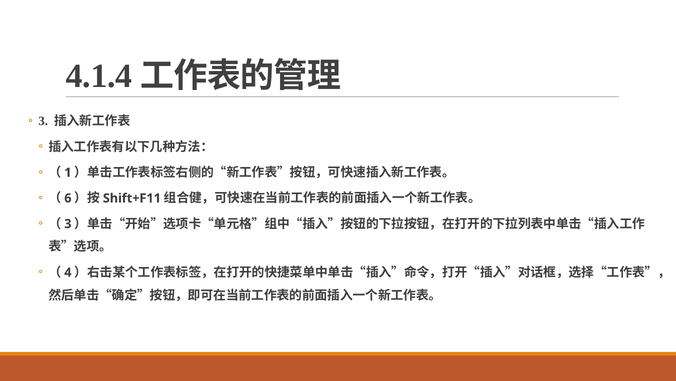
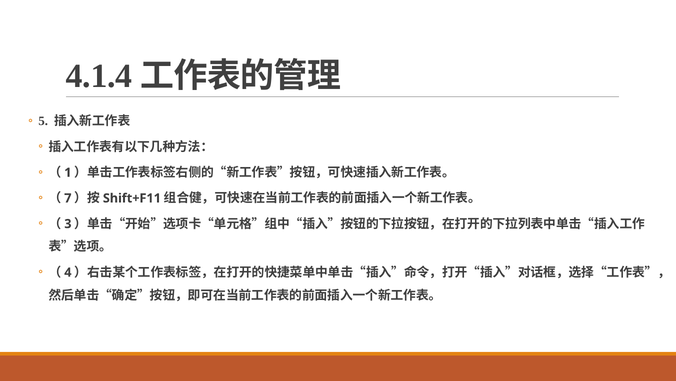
3: 3 -> 5 (43, 121)
6: 6 -> 7 (68, 198)
